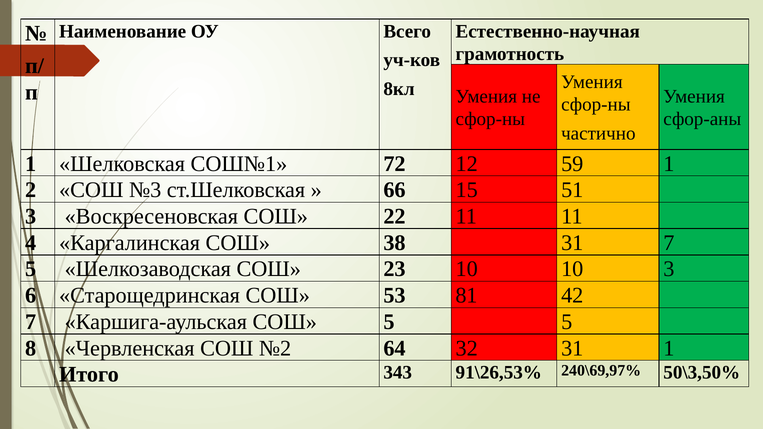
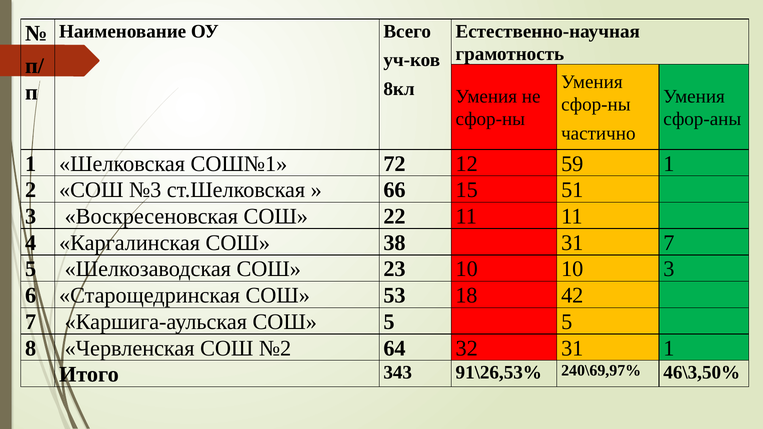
81: 81 -> 18 (466, 296)
50\3,50%: 50\3,50% -> 46\3,50% (702, 373)
